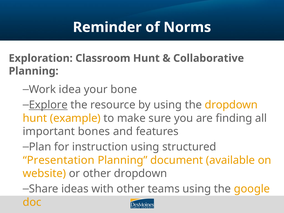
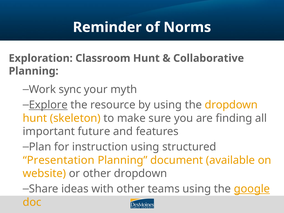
idea: idea -> sync (70, 89)
bone: bone -> myth (124, 89)
example: example -> skeleton (75, 118)
bones: bones -> future (94, 131)
google underline: none -> present (252, 189)
